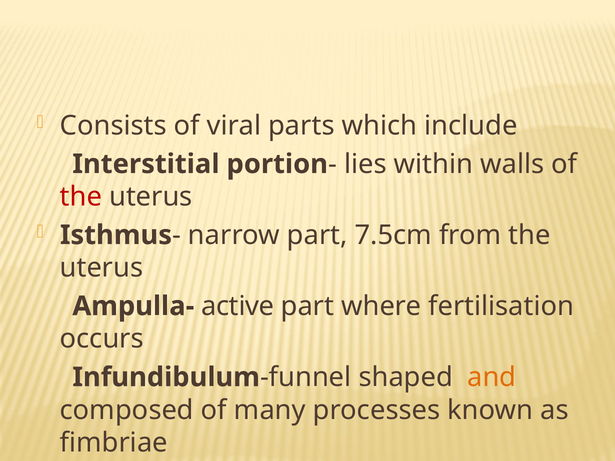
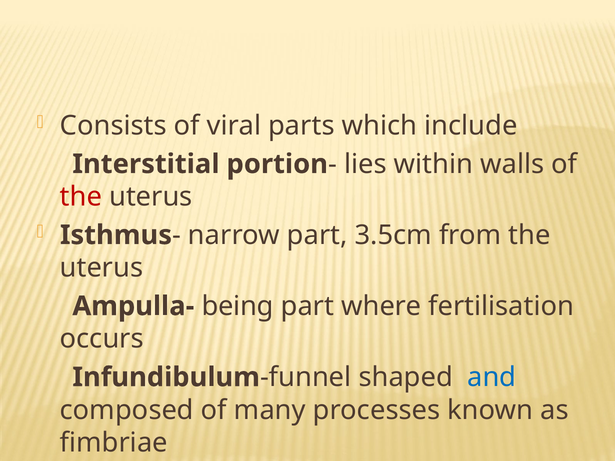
7.5cm: 7.5cm -> 3.5cm (393, 235)
active: active -> being (238, 306)
and colour: orange -> blue (492, 377)
